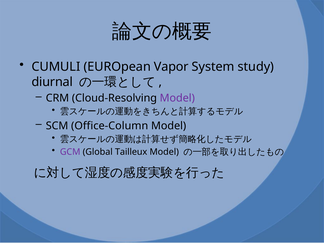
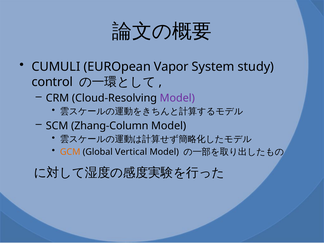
diurnal: diurnal -> control (52, 82)
Office-Column: Office-Column -> Zhang-Column (110, 126)
GCM colour: purple -> orange (70, 152)
Tailleux: Tailleux -> Vertical (131, 152)
